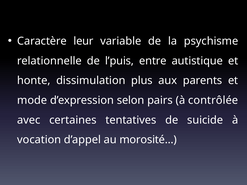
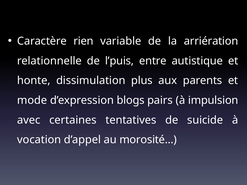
leur: leur -> rien (84, 41)
psychisme: psychisme -> arriération (211, 41)
selon: selon -> blogs (131, 100)
contrôlée: contrôlée -> impulsion (213, 100)
